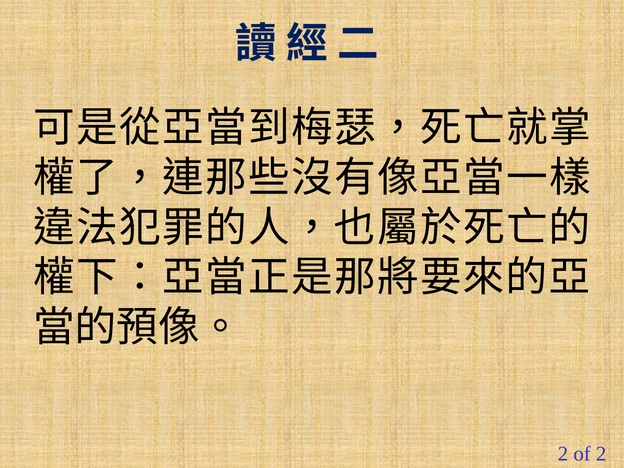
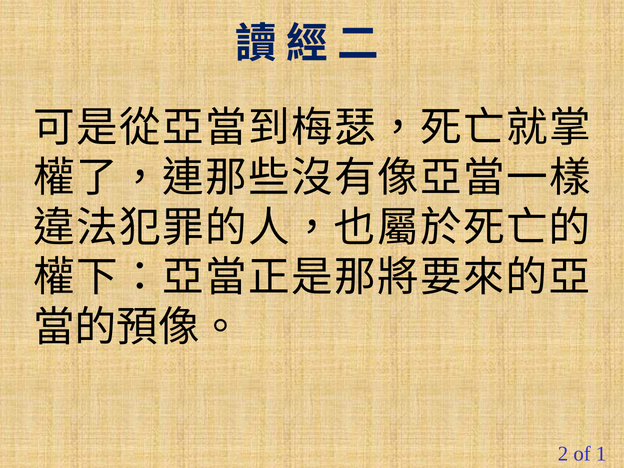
of 2: 2 -> 1 (601, 454)
